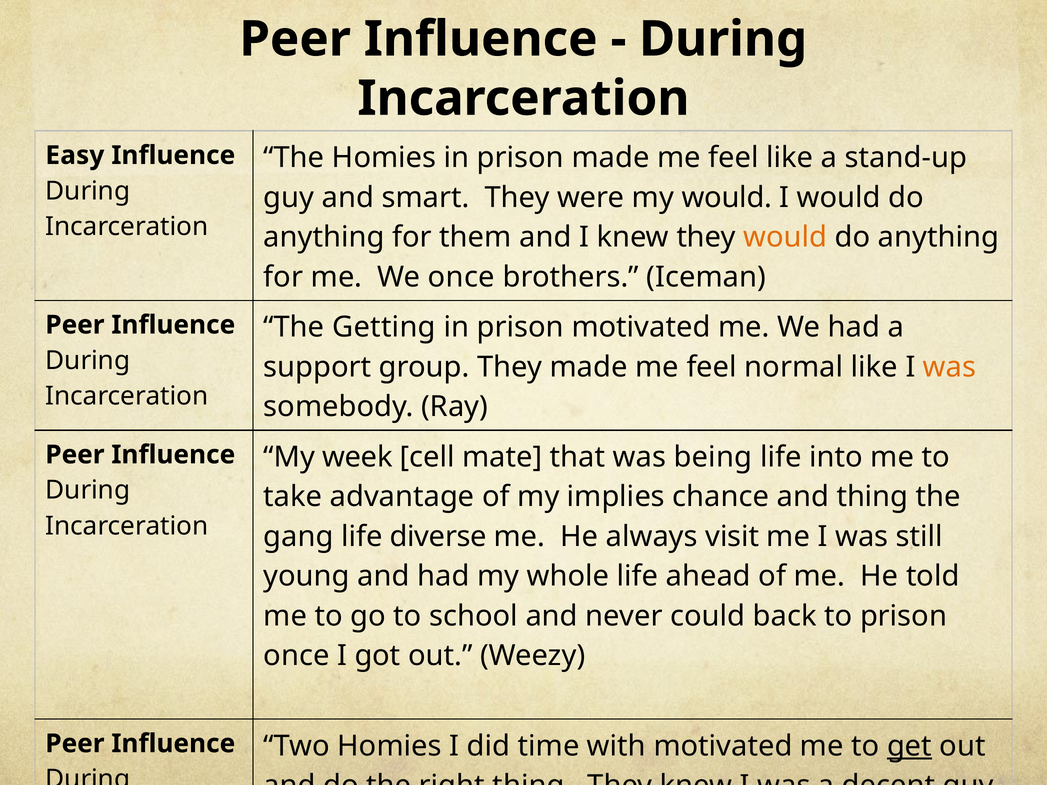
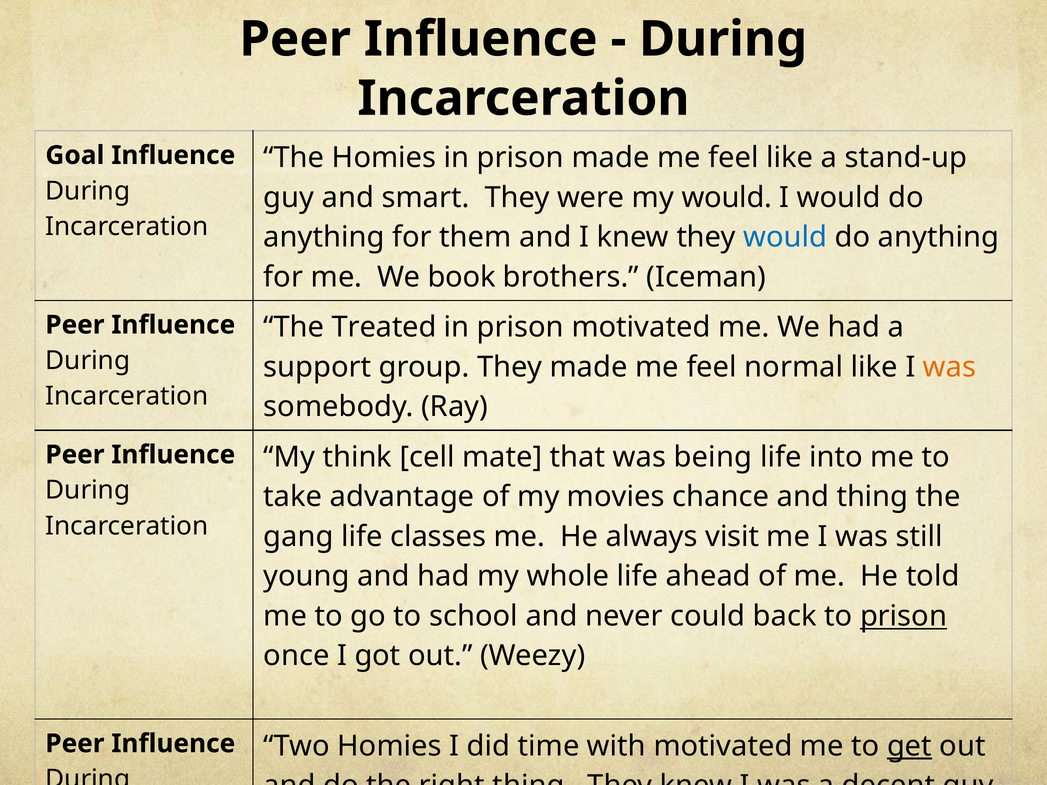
Easy: Easy -> Goal (75, 155)
would colour: orange -> blue (785, 237)
We once: once -> book (462, 277)
Getting: Getting -> Treated (384, 327)
week: week -> think (357, 457)
implies: implies -> movies (616, 497)
diverse: diverse -> classes (438, 537)
prison underline: none -> present (904, 616)
